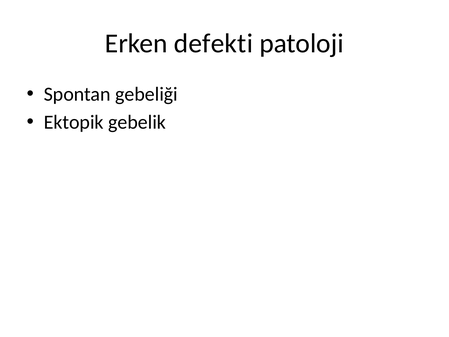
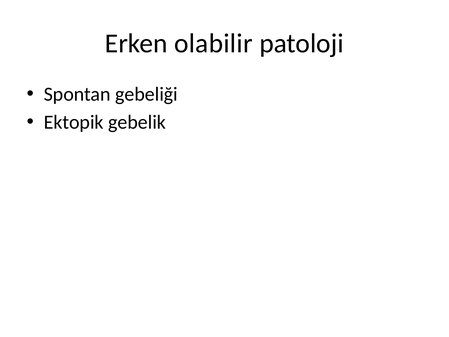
defekti: defekti -> olabilir (213, 43)
